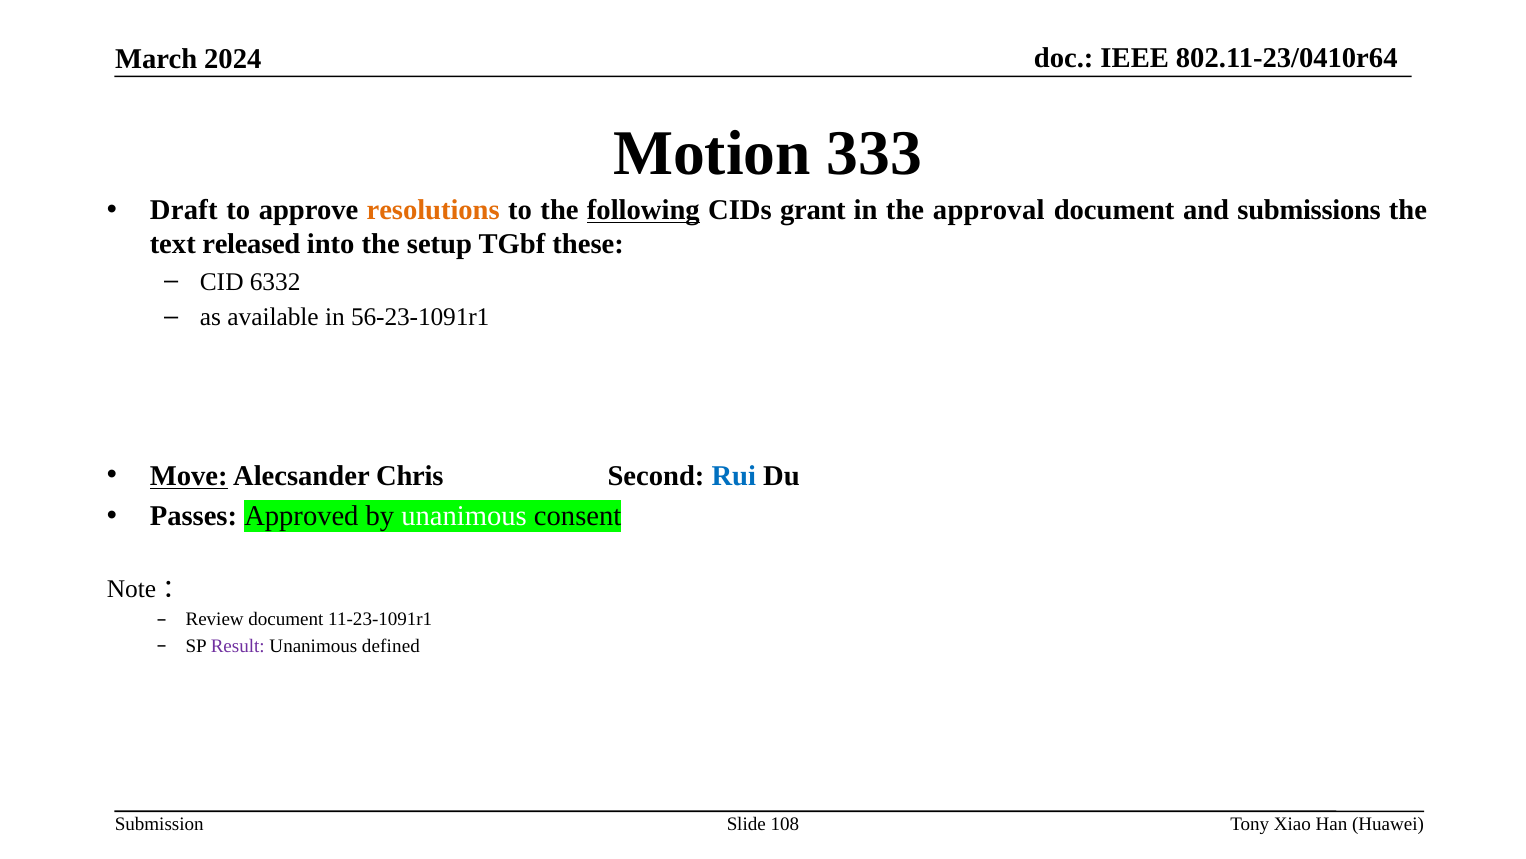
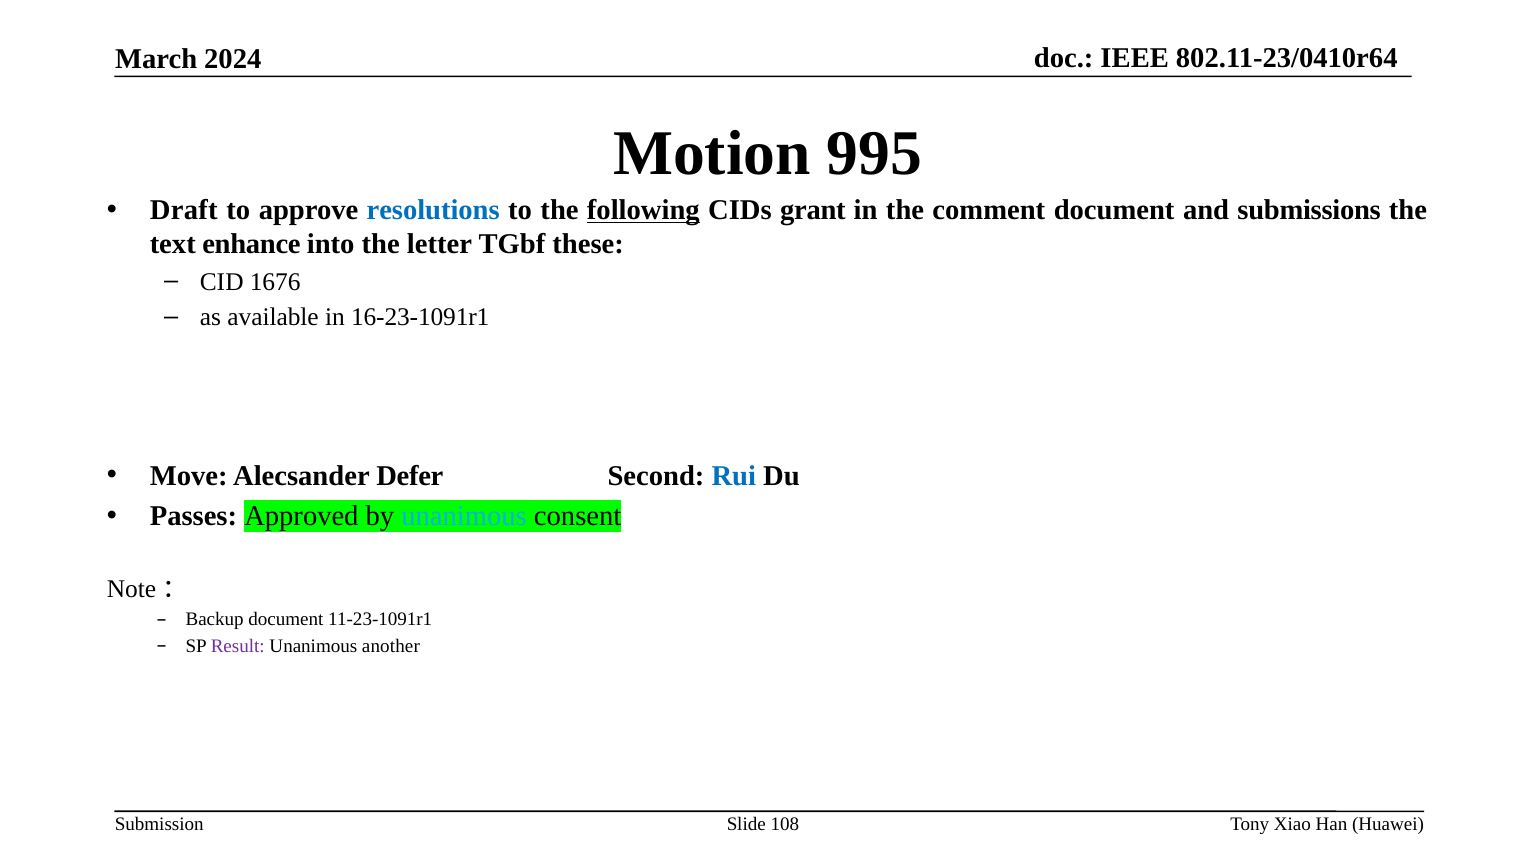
333: 333 -> 995 (874, 153)
resolutions colour: orange -> blue (433, 210)
approval: approval -> comment (989, 210)
released: released -> enhance (251, 244)
setup: setup -> letter (439, 244)
6332: 6332 -> 1676 (275, 282)
56-23-1091r1: 56-23-1091r1 -> 16-23-1091r1 (420, 317)
Move underline: present -> none (189, 476)
Chris: Chris -> Defer (410, 476)
unanimous colour: white -> light blue (464, 516)
Review: Review -> Backup (215, 619)
defined: defined -> another (391, 645)
